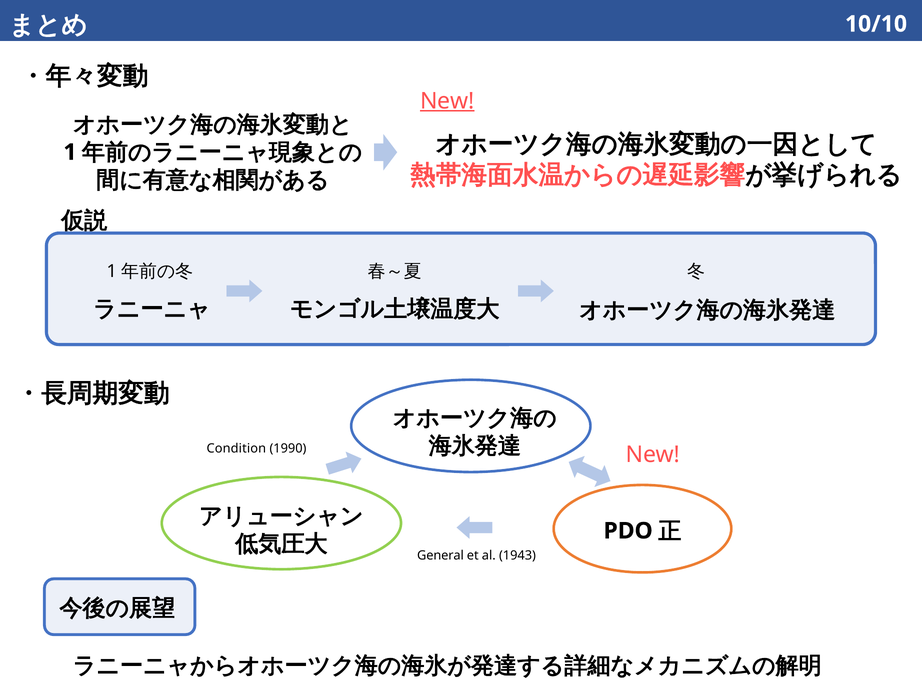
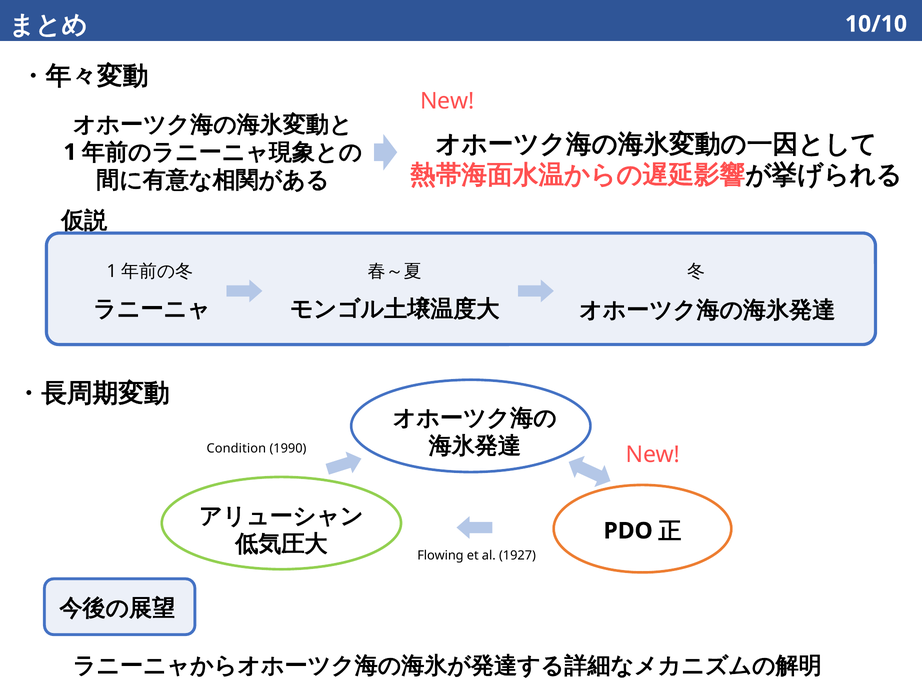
New underline: present -> none (447, 101)
General: General -> Flowing (440, 555)
1943: 1943 -> 1927 (517, 555)
